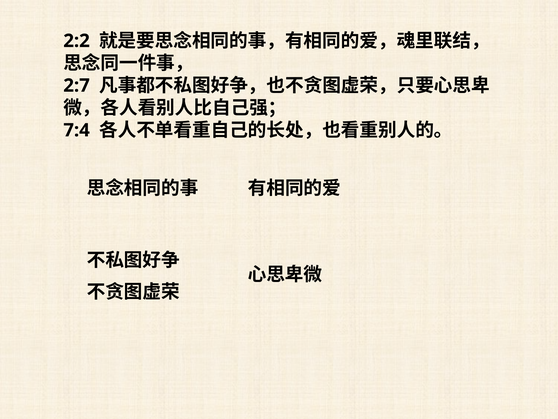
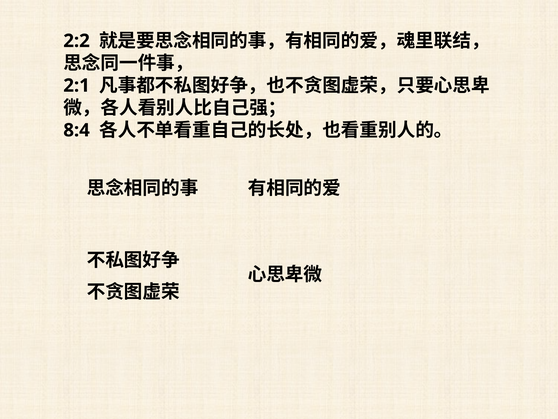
2:7: 2:7 -> 2:1 (77, 85)
7:4: 7:4 -> 8:4 (77, 130)
